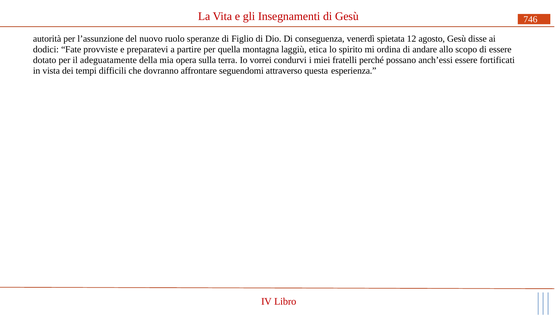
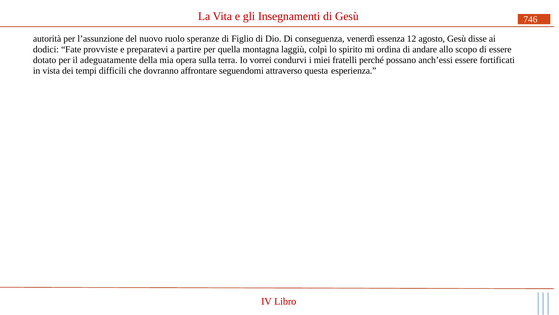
spietata: spietata -> essenza (391, 39)
etica: etica -> colpì (318, 49)
